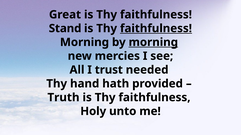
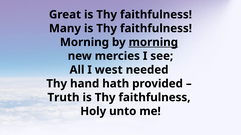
Stand: Stand -> Many (65, 29)
faithfulness underline: present -> none (156, 29)
trust: trust -> west (109, 70)
